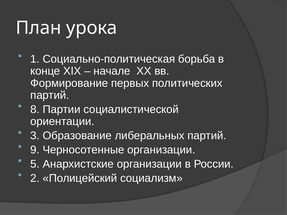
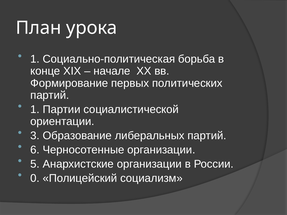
8: 8 -> 1 (35, 109)
9: 9 -> 6 (35, 150)
2: 2 -> 0 (35, 178)
